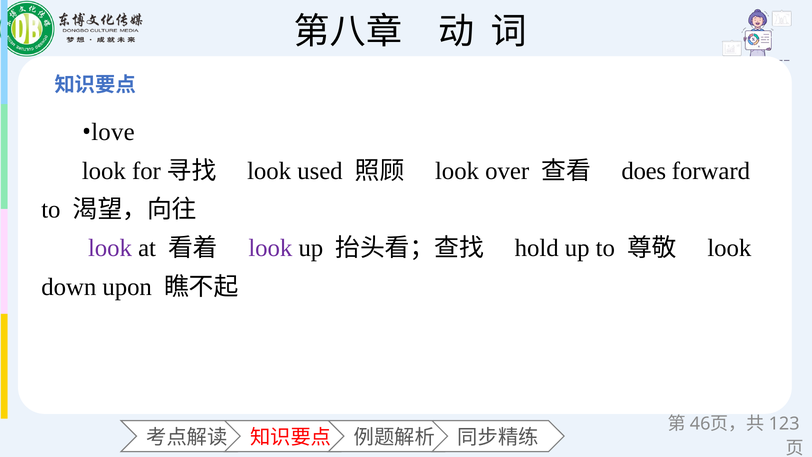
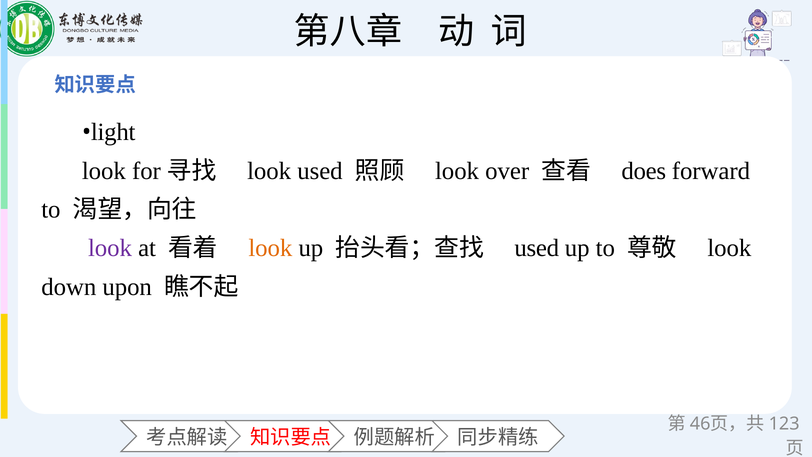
love: love -> light (113, 132)
look colour: purple -> orange (270, 248)
hold: hold -> used (537, 248)
